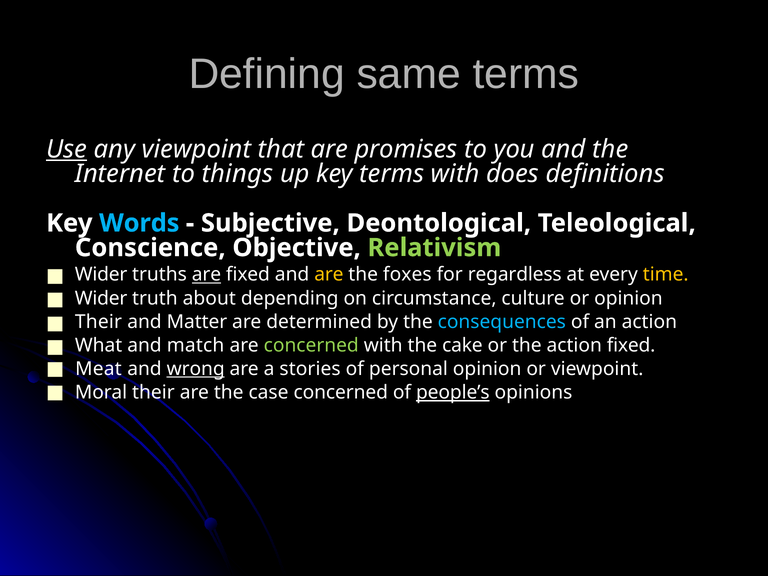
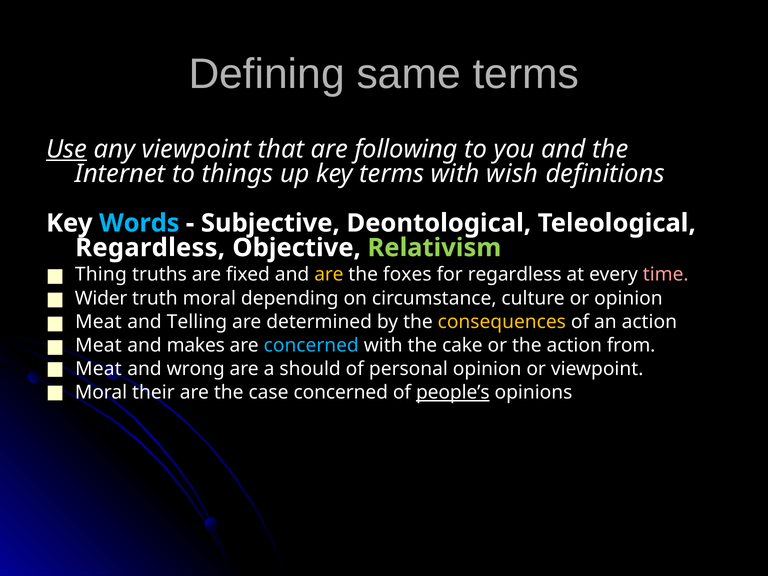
promises: promises -> following (406, 149)
does: does -> wish (512, 174)
Conscience: Conscience -> Regardless (150, 248)
Wider: Wider -> Thing (101, 275)
are underline: present -> none (206, 275)
time colour: yellow -> pink (666, 275)
truth about: about -> moral (209, 298)
Their: Their -> Meat (98, 322)
Matter: Matter -> Telling (197, 322)
consequences colour: light blue -> yellow (502, 322)
What: What -> Meat (98, 345)
match: match -> makes (196, 345)
concerned colour: light green -> light blue (311, 345)
action fixed: fixed -> from (631, 345)
wrong underline: present -> none (196, 369)
stories: stories -> should (310, 369)
